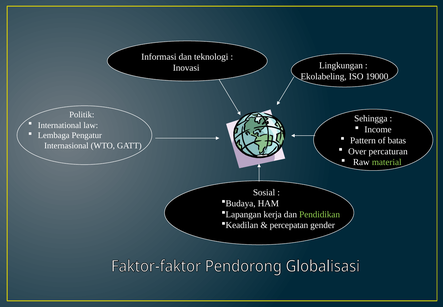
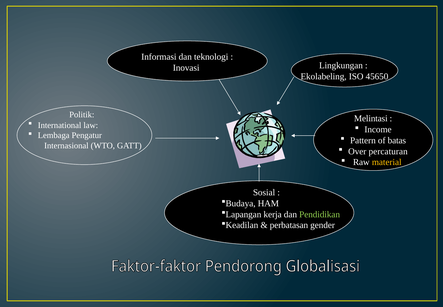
19000: 19000 -> 45650 (377, 76)
Sehingga: Sehingga -> Melintasi (371, 119)
material colour: light green -> yellow (387, 162)
percepatan: percepatan -> perbatasan (289, 225)
